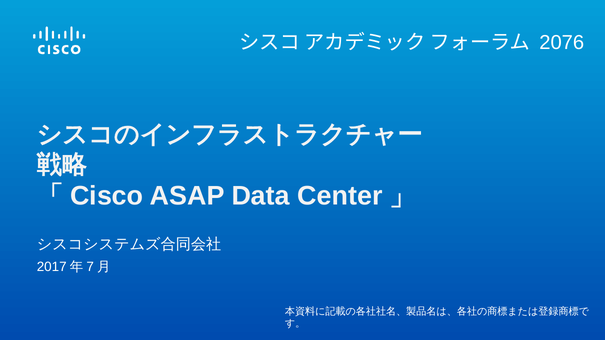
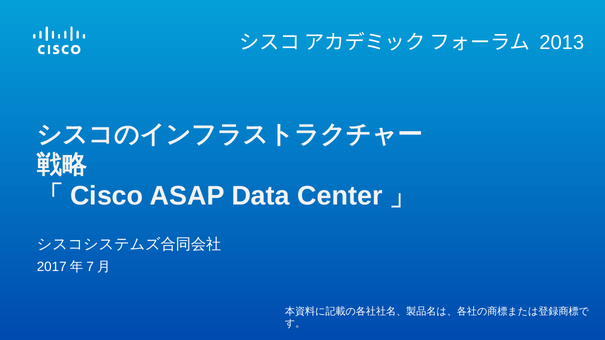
2076: 2076 -> 2013 (562, 43)
